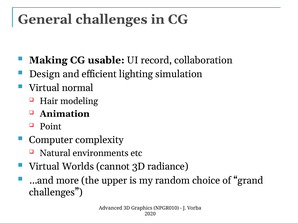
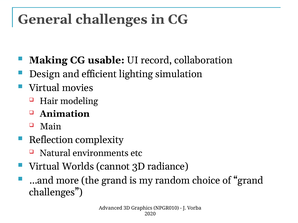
normal: normal -> movies (78, 88)
Point: Point -> Main (51, 127)
Computer: Computer -> Reflection (51, 140)
the upper: upper -> grand (114, 181)
